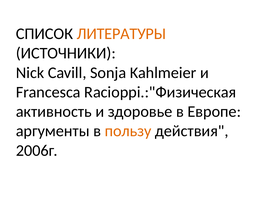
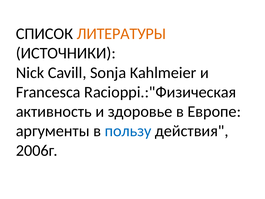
пользу colour: orange -> blue (128, 131)
